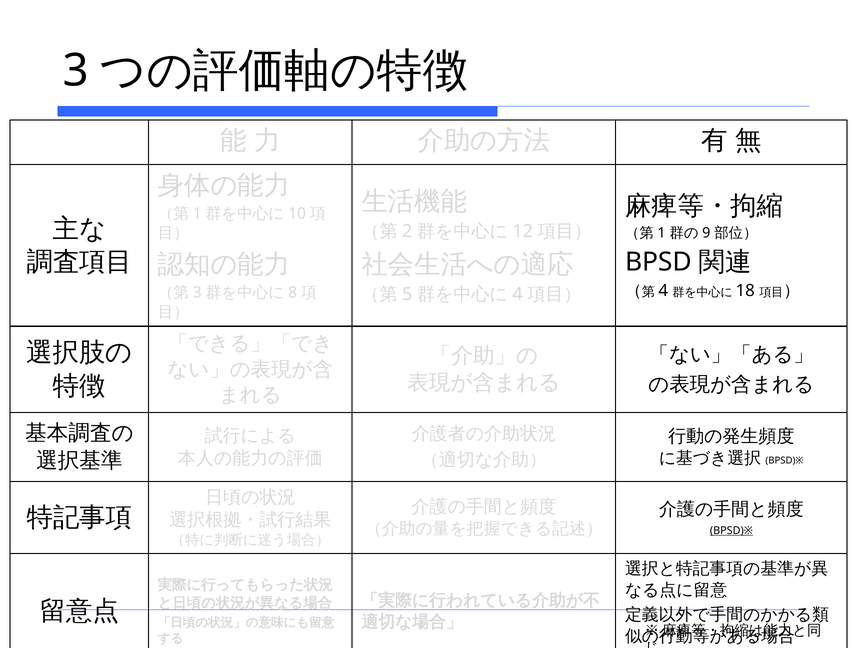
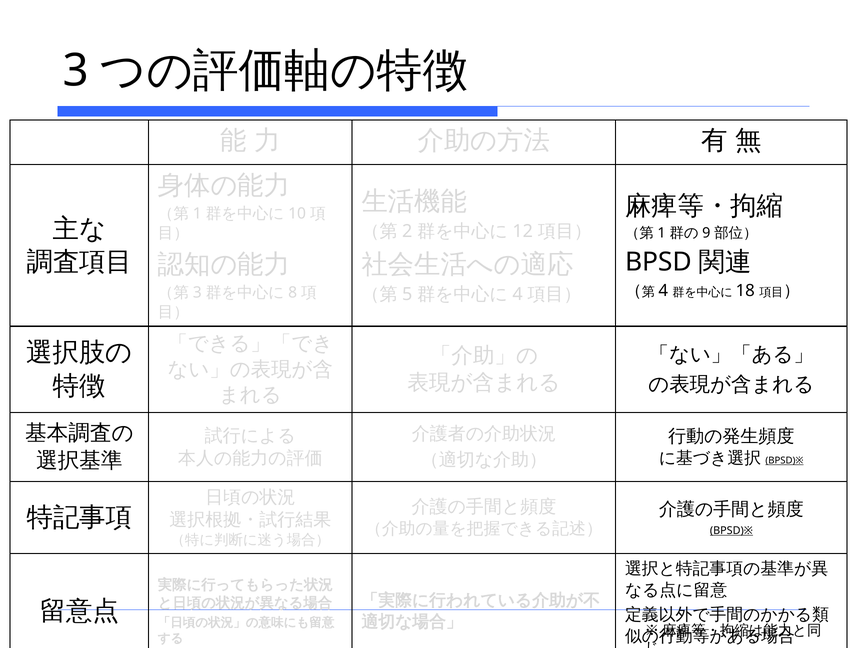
BPSD)※ underline: none -> present (784, 461)
